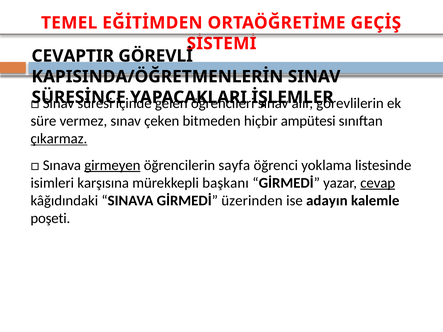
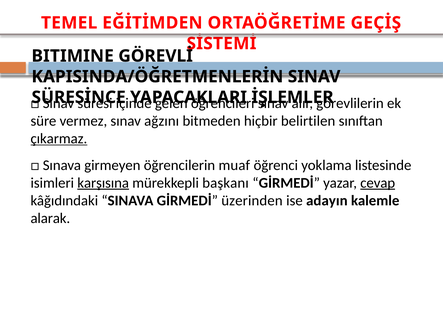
CEVAPTIR: CEVAPTIR -> BITIMINE (73, 56)
çeken: çeken -> ağzını (162, 121)
ampütesi: ampütesi -> belirtilen (308, 121)
girmeyen underline: present -> none (112, 165)
sayfa: sayfa -> muaf (234, 165)
karşısına underline: none -> present (103, 183)
poşeti: poşeti -> alarak (50, 218)
